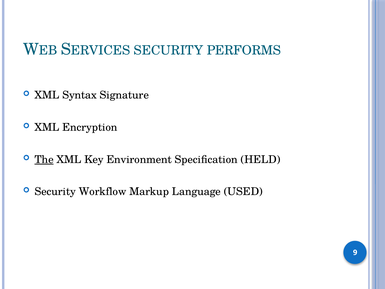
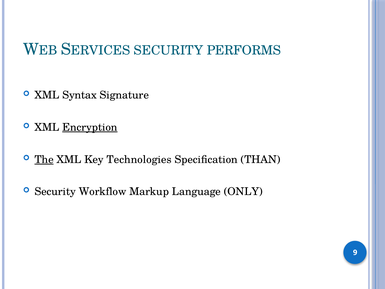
Encryption underline: none -> present (90, 127)
Environment: Environment -> Technologies (139, 159)
HELD: HELD -> THAN (261, 159)
USED: USED -> ONLY (243, 191)
